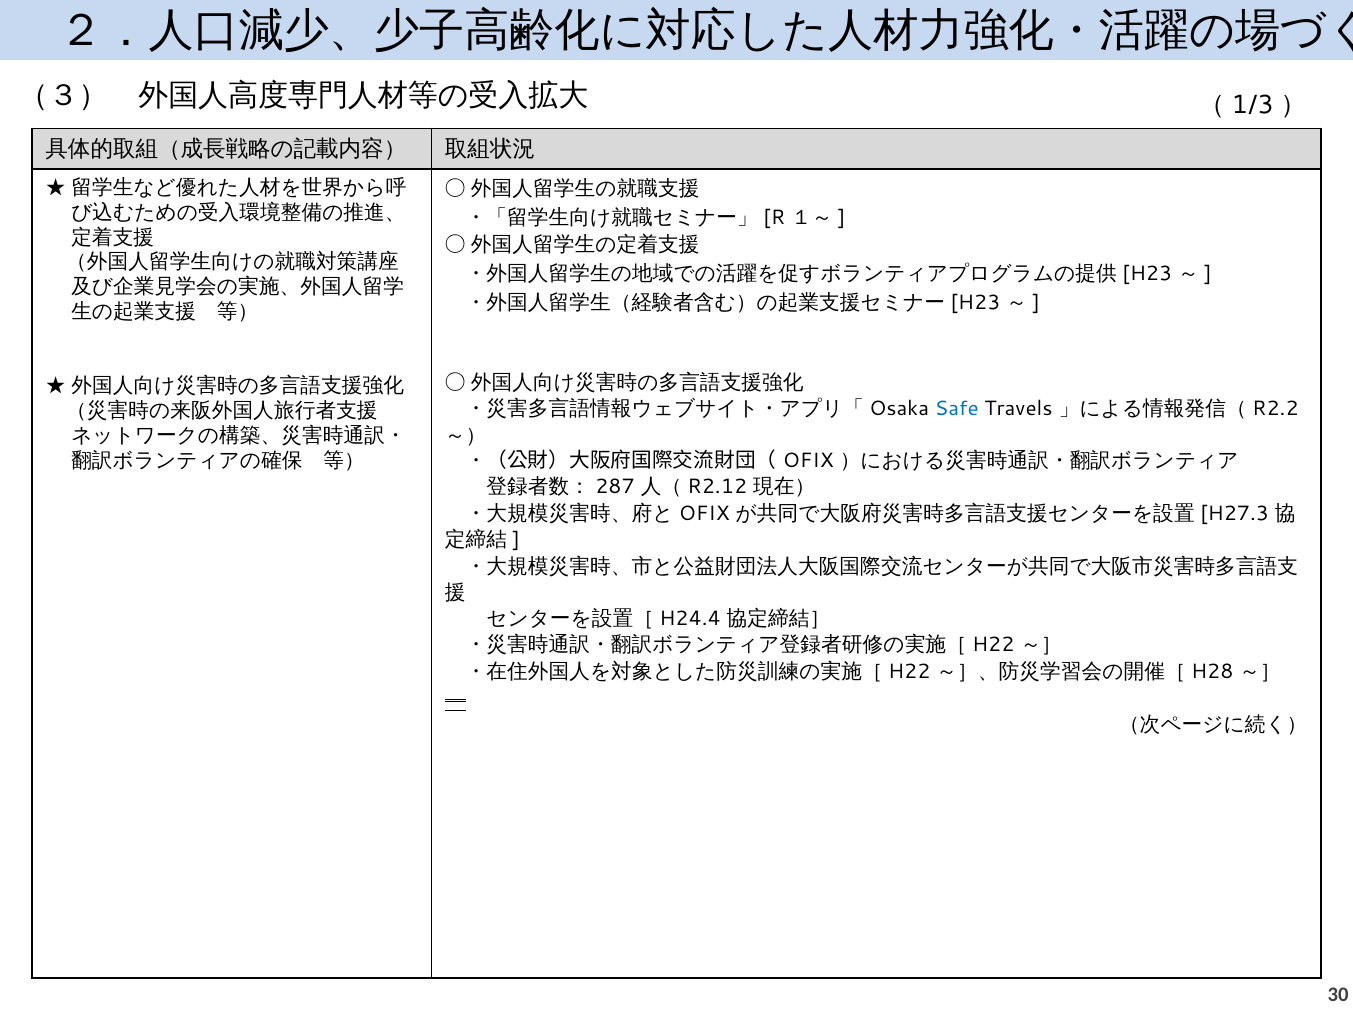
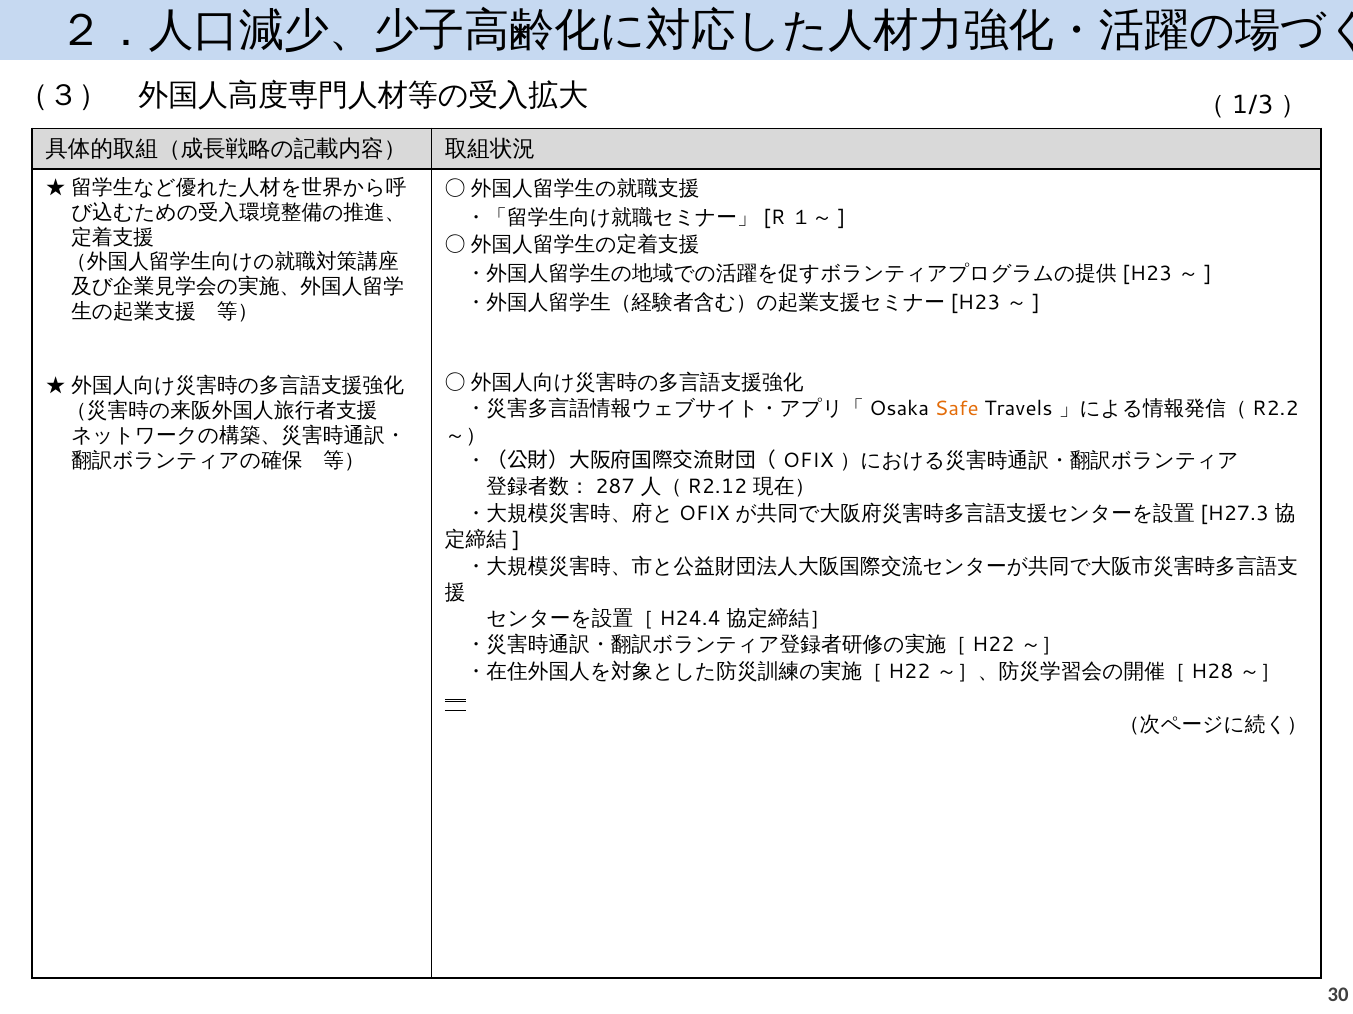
Safe colour: blue -> orange (957, 409)
